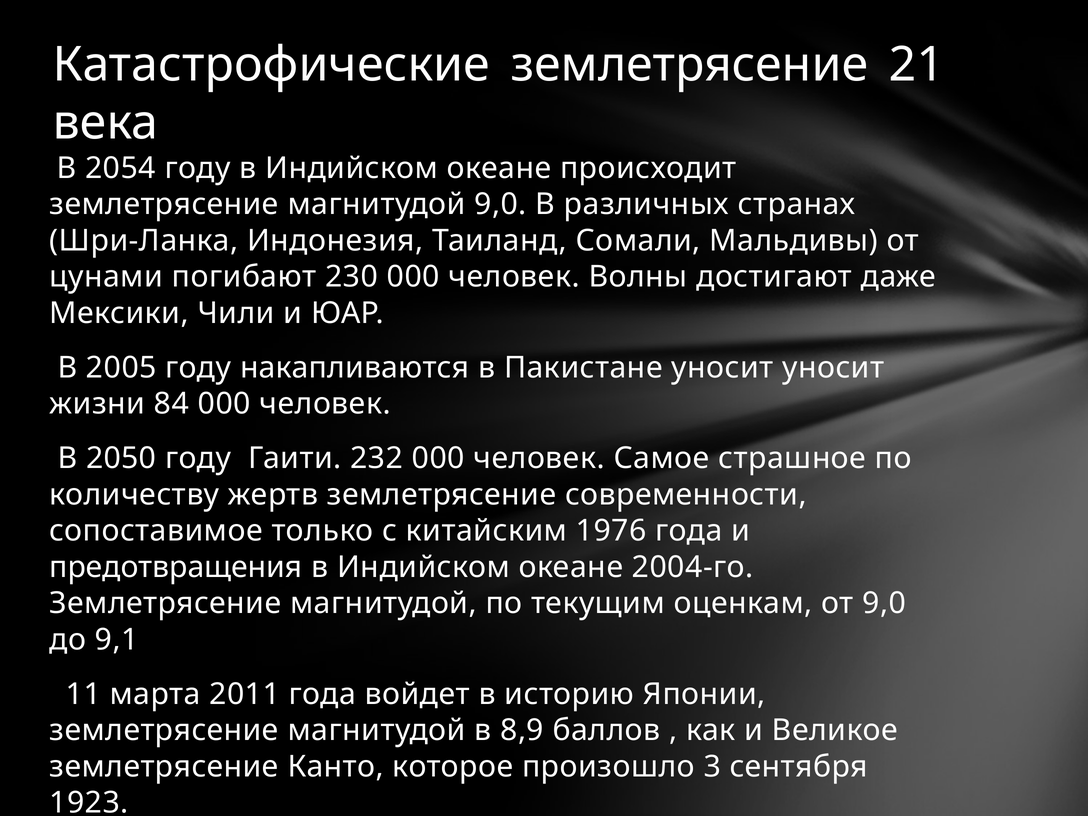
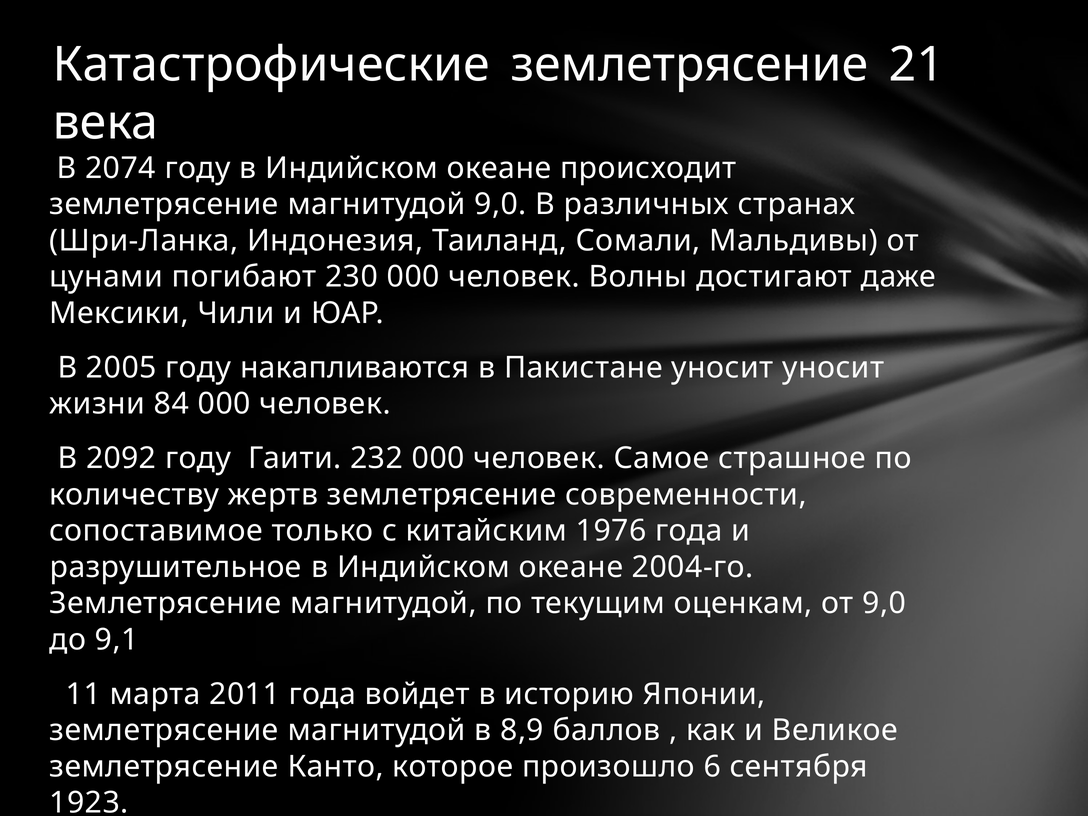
2054: 2054 -> 2074 (120, 168)
2050: 2050 -> 2092 (121, 458)
предотвращения: предотвращения -> разрушительное (176, 567)
3: 3 -> 6 (712, 767)
